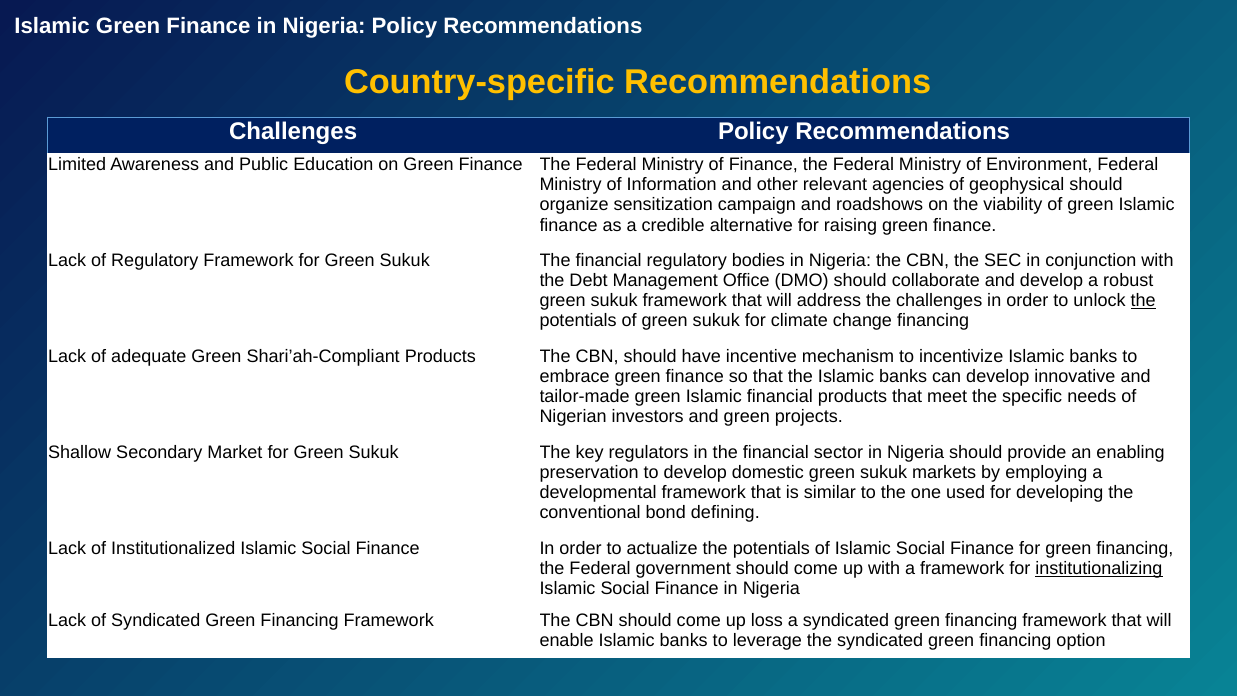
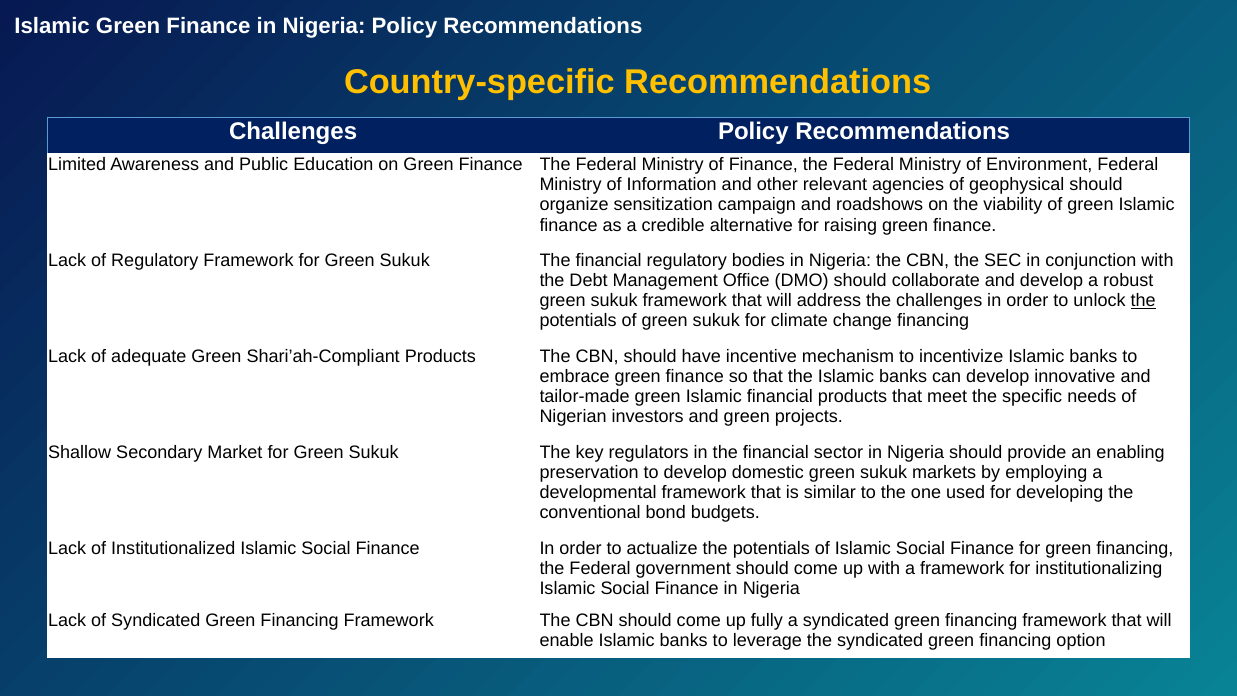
defining: defining -> budgets (725, 513)
institutionalizing underline: present -> none (1099, 568)
loss: loss -> fully (767, 620)
